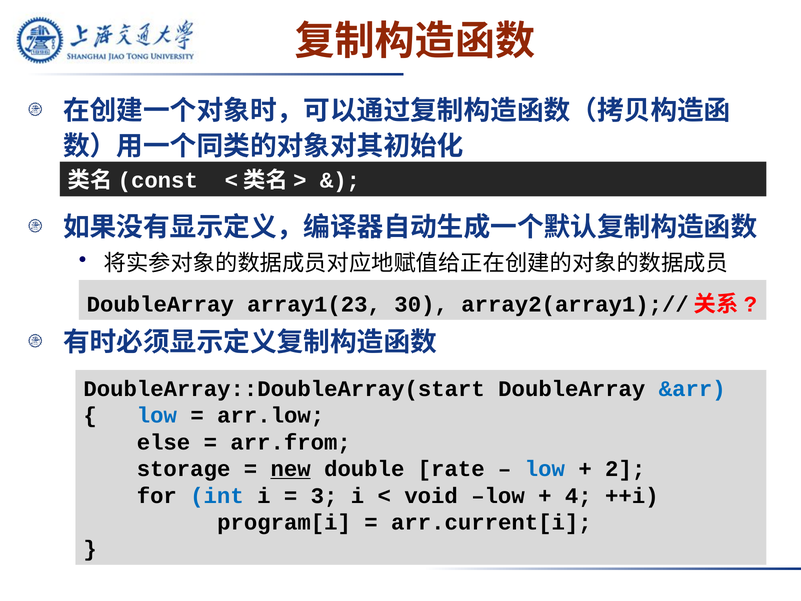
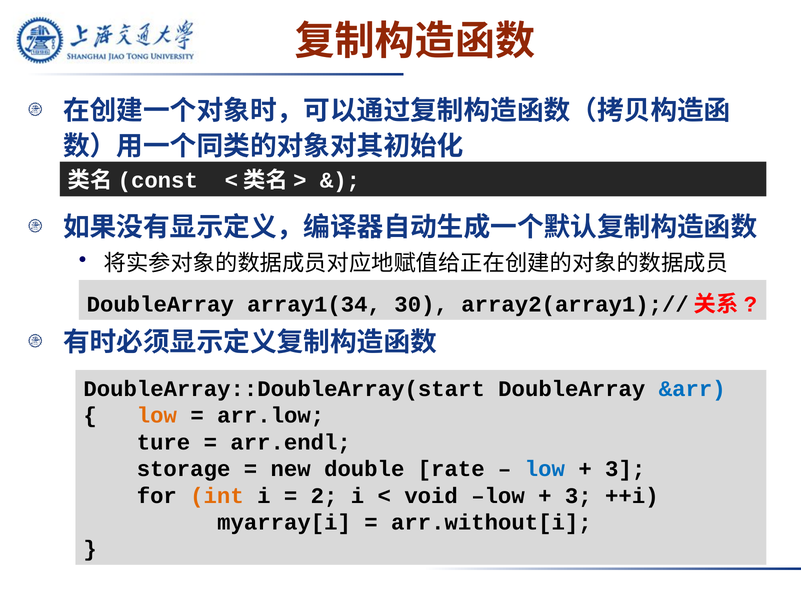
array1(23: array1(23 -> array1(34 (314, 304)
low colour: blue -> orange (157, 415)
else: else -> ture (163, 442)
arr.from: arr.from -> arr.endl (291, 442)
new underline: present -> none (291, 469)
2: 2 -> 3 (625, 469)
int colour: blue -> orange (217, 495)
3: 3 -> 2 (324, 495)
4: 4 -> 3 (578, 495)
program[i: program[i -> myarray[i (284, 522)
arr.current[i: arr.current[i -> arr.without[i (491, 522)
